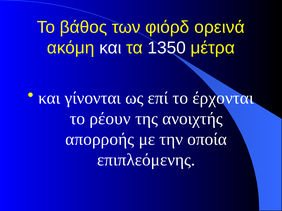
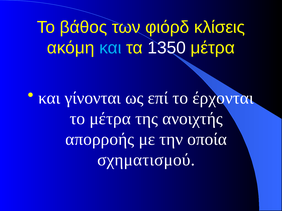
ορεινά: ορεινά -> κλίσεις (220, 27)
και colour: white -> light blue (110, 48)
το ρέουν: ρέουν -> μέτρα (110, 119)
επιπλεόμενης: επιπλεόμενης -> σχηματισμού (146, 160)
